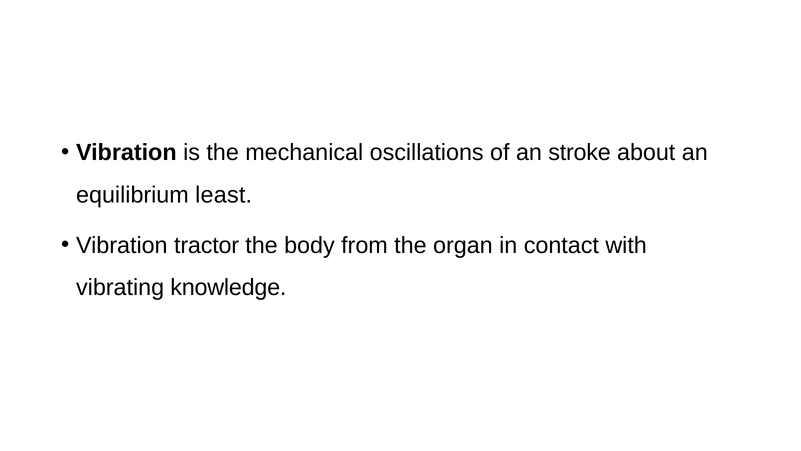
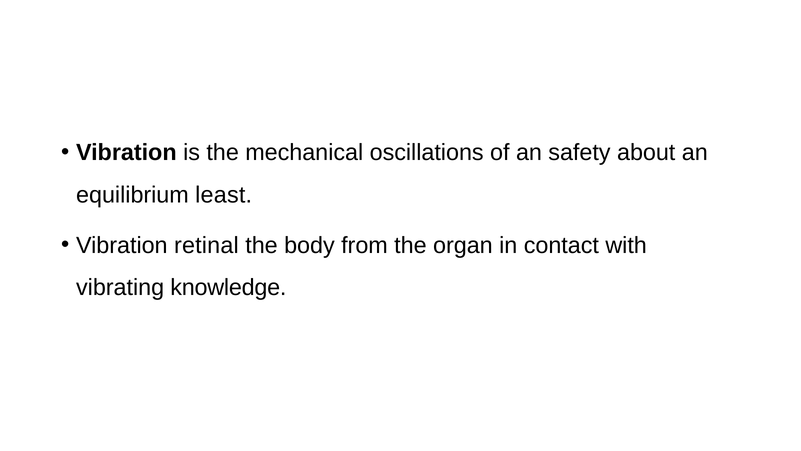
stroke: stroke -> safety (579, 153)
tractor: tractor -> retinal (206, 245)
